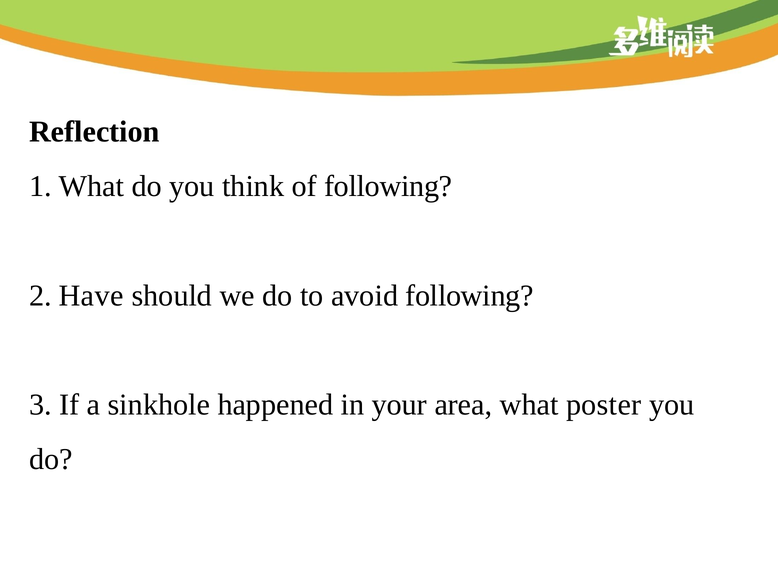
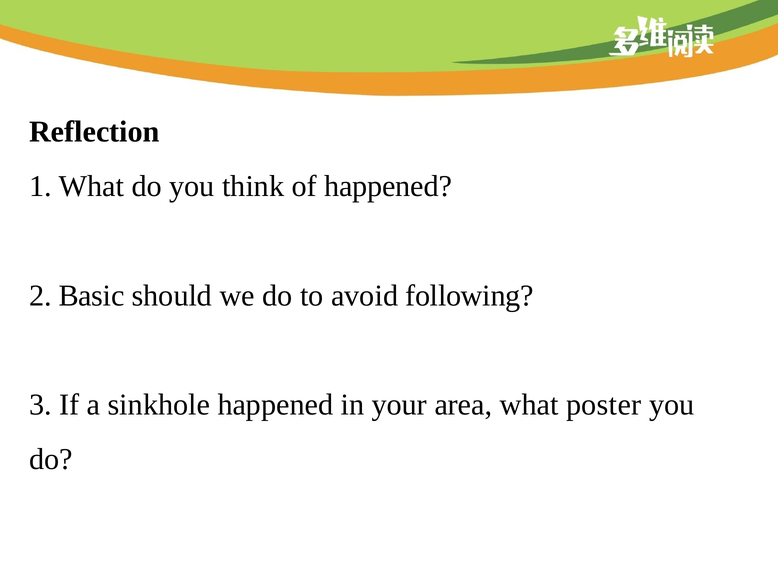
of following: following -> happened (388, 186)
Have: Have -> Basic (91, 295)
